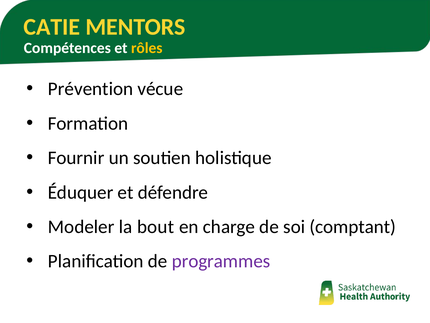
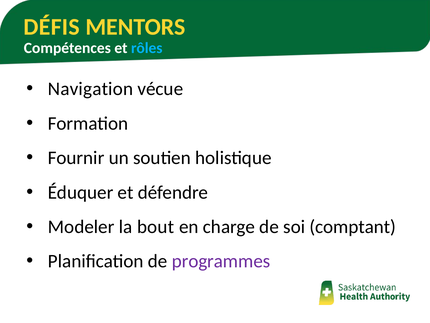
CATIE: CATIE -> DÉFIS (52, 27)
rôles colour: yellow -> light blue (147, 48)
Prévention: Prévention -> Navigation (91, 89)
